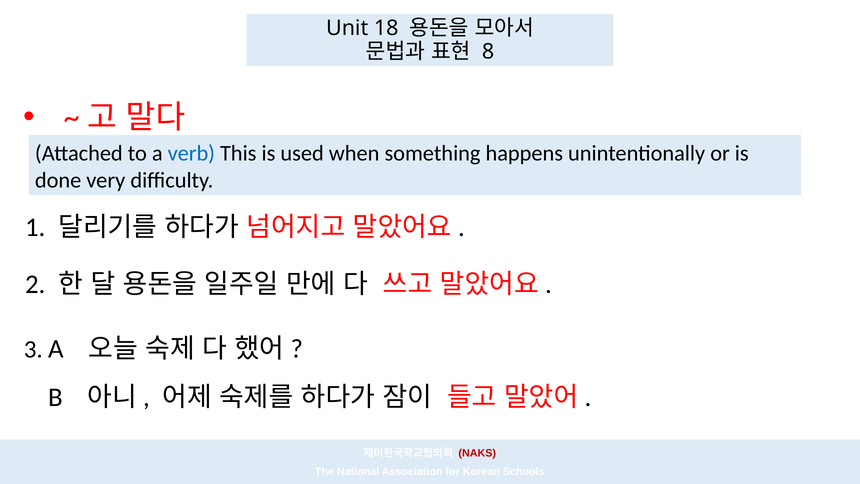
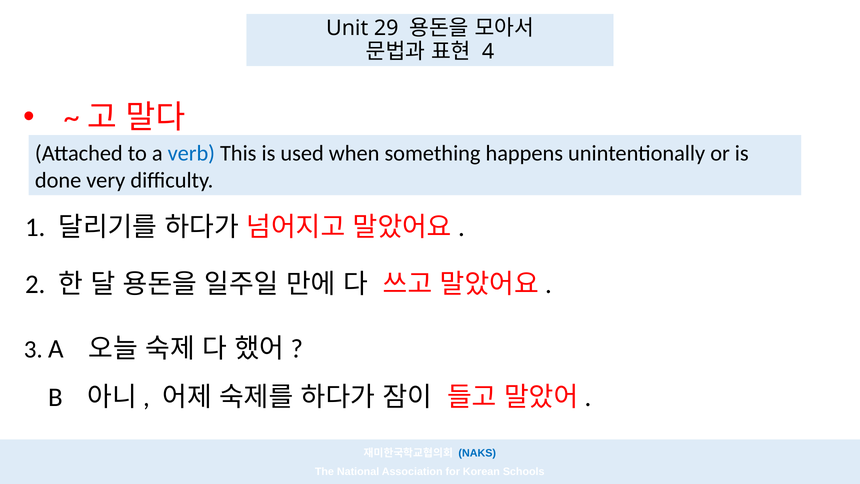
18: 18 -> 29 (386, 28)
8: 8 -> 4 (488, 51)
NAKS colour: red -> blue (477, 453)
